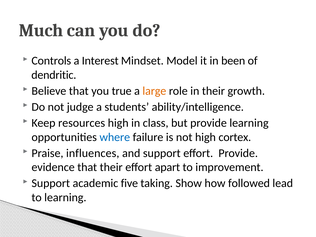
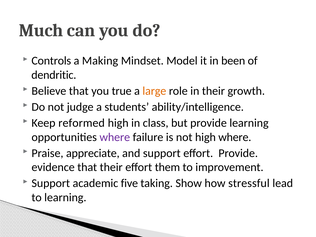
Interest: Interest -> Making (100, 61)
resources: resources -> reformed (82, 123)
where colour: blue -> purple (115, 137)
high cortex: cortex -> where (235, 137)
influences: influences -> appreciate (93, 153)
apart: apart -> them (167, 167)
followed: followed -> stressful (249, 183)
